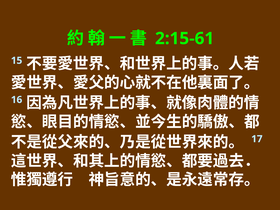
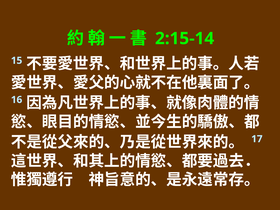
2:15-61: 2:15-61 -> 2:15-14 (185, 38)
